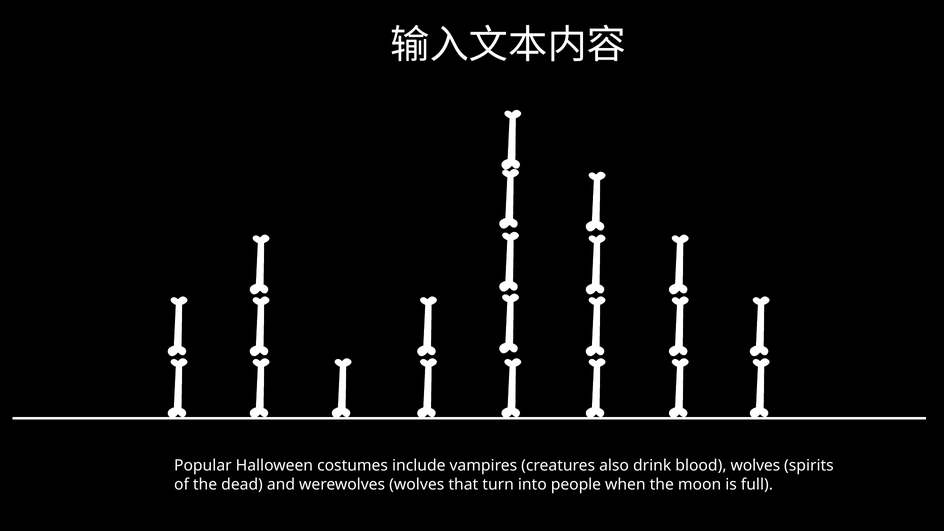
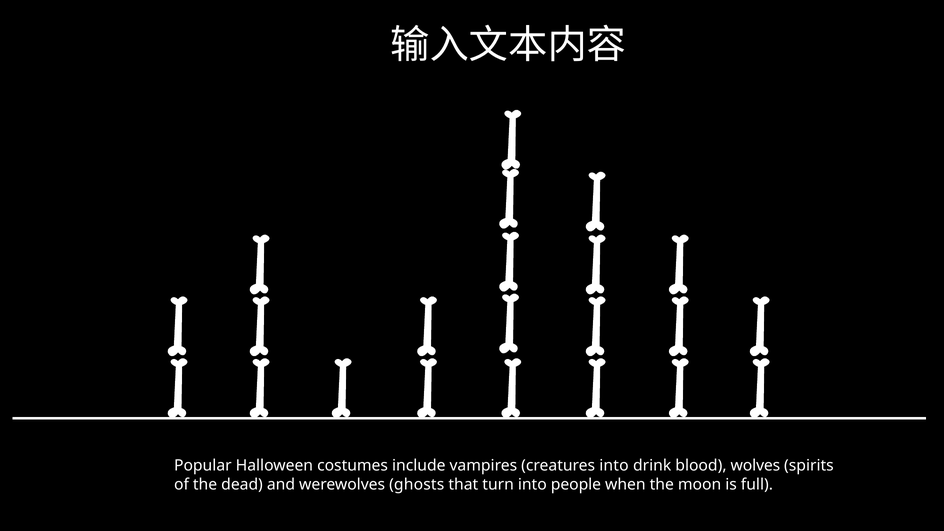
creatures also: also -> into (614, 466)
werewolves wolves: wolves -> ghosts (417, 484)
